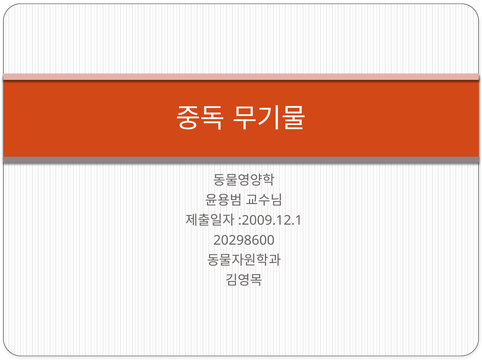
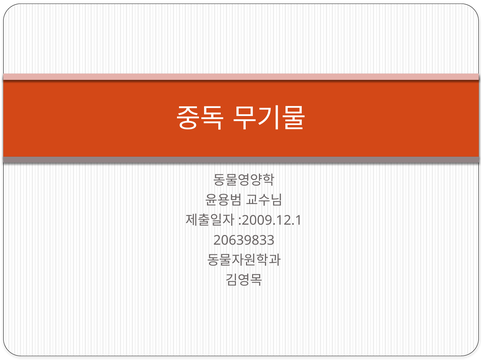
20298600: 20298600 -> 20639833 (244, 241)
